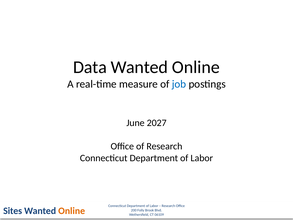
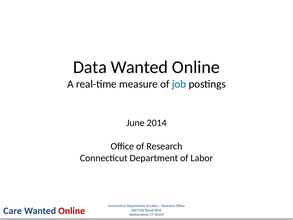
2027: 2027 -> 2014 (157, 123)
Sites: Sites -> Care (13, 211)
Online colour: orange -> red (72, 211)
